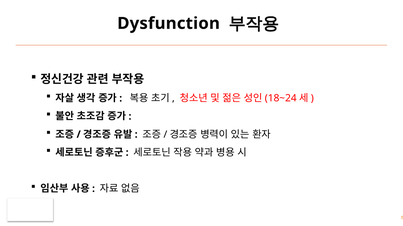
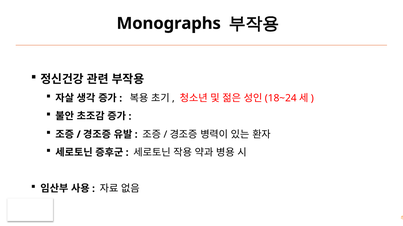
Dysfunction: Dysfunction -> Monographs (169, 23)
